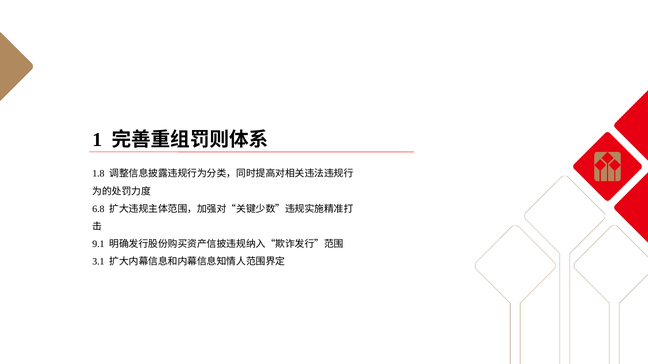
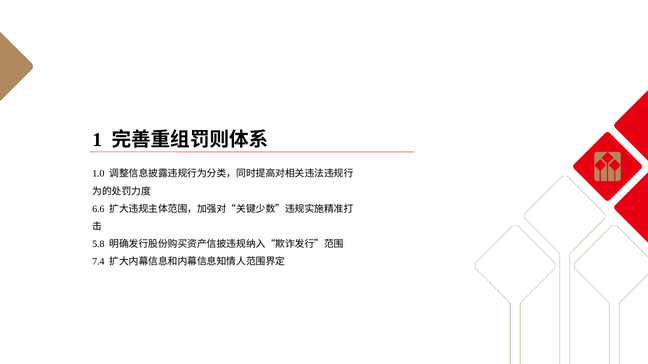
1.8: 1.8 -> 1.0 (98, 174)
6.8: 6.8 -> 6.6 (98, 209)
9.1: 9.1 -> 5.8 (98, 244)
3.1: 3.1 -> 7.4 (98, 262)
